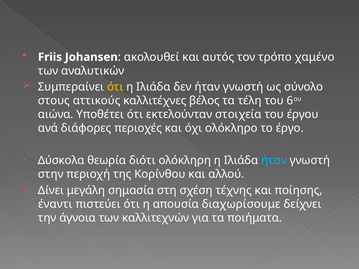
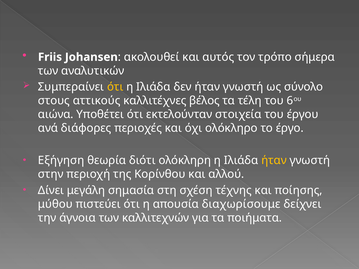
χαμένο: χαμένο -> σήμερα (315, 57)
Δύσκολα: Δύσκολα -> Εξήγηση (61, 161)
ήταν colour: light blue -> yellow (274, 161)
έναντι: έναντι -> μύθου (55, 204)
